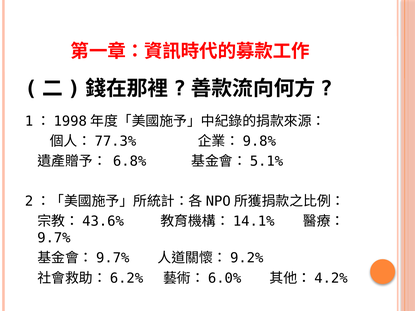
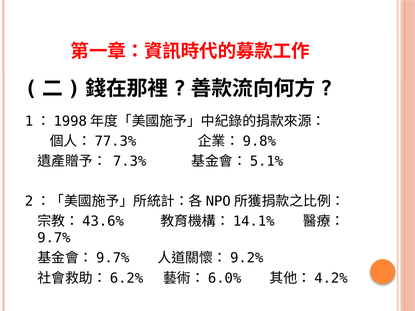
6.8%: 6.8% -> 7.3% (130, 161)
